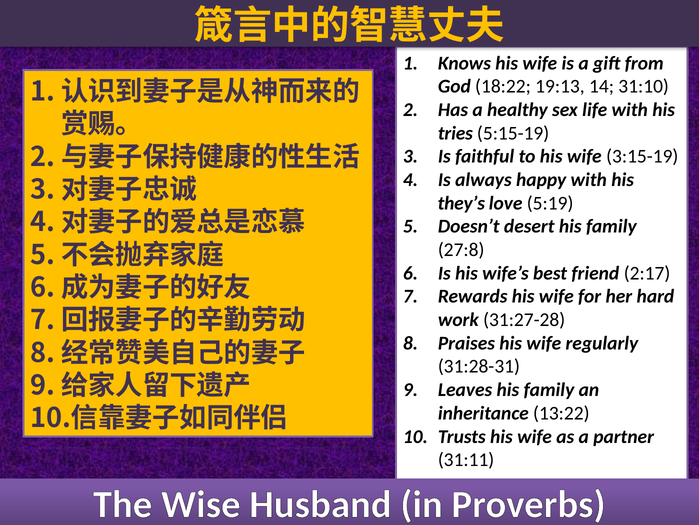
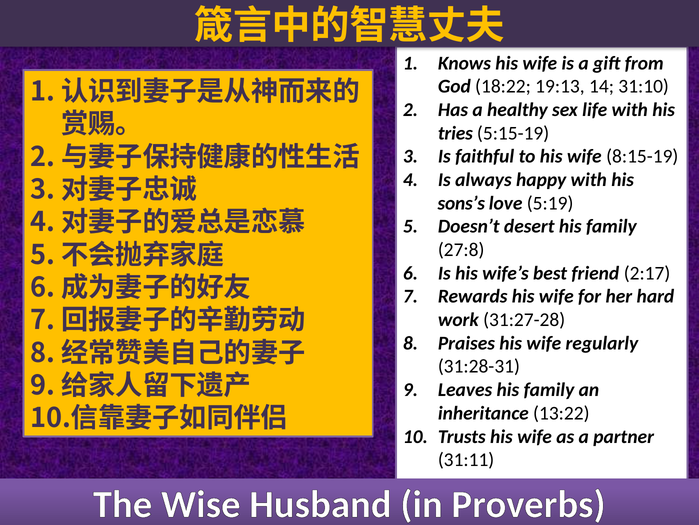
3:15-19: 3:15-19 -> 8:15-19 (642, 156)
they’s: they’s -> sons’s (461, 203)
